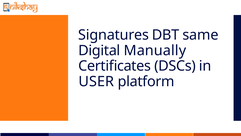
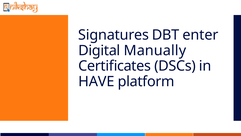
same: same -> enter (200, 35)
USER: USER -> HAVE (96, 81)
